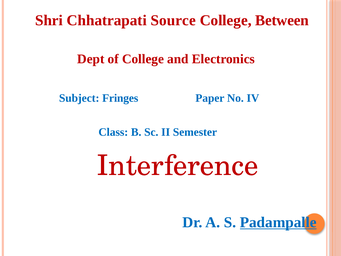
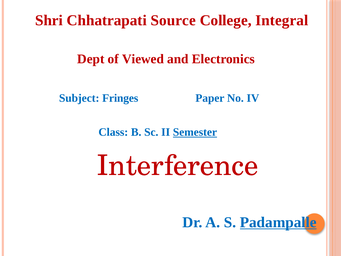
Between: Between -> Integral (282, 20)
of College: College -> Viewed (143, 59)
Semester underline: none -> present (195, 132)
